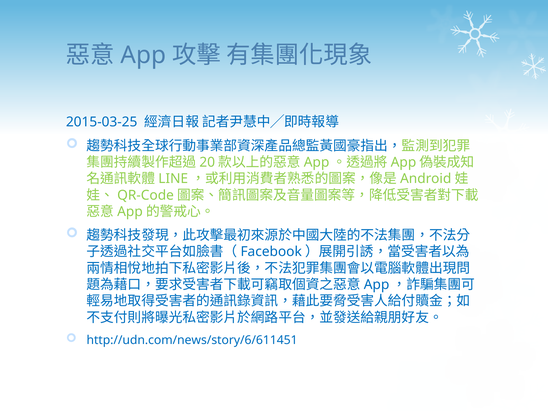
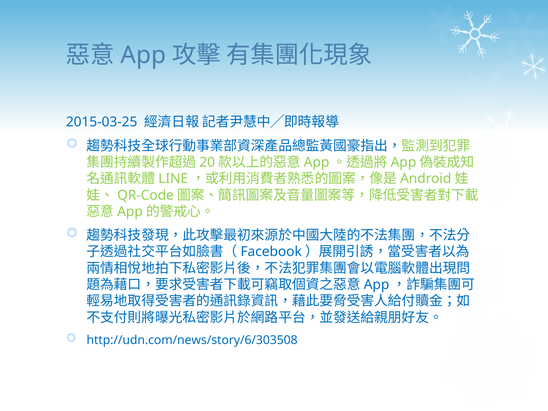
http://udn.com/news/story/6/611451: http://udn.com/news/story/6/611451 -> http://udn.com/news/story/6/303508 (192, 340)
